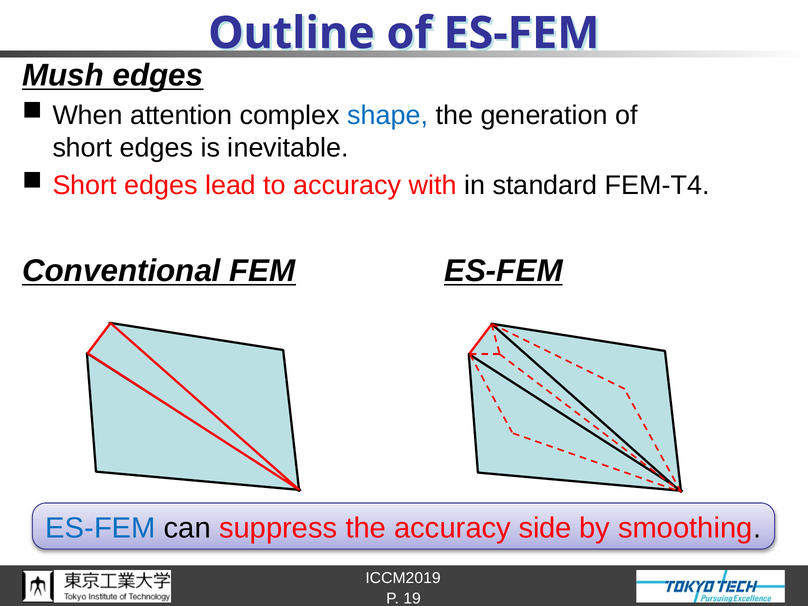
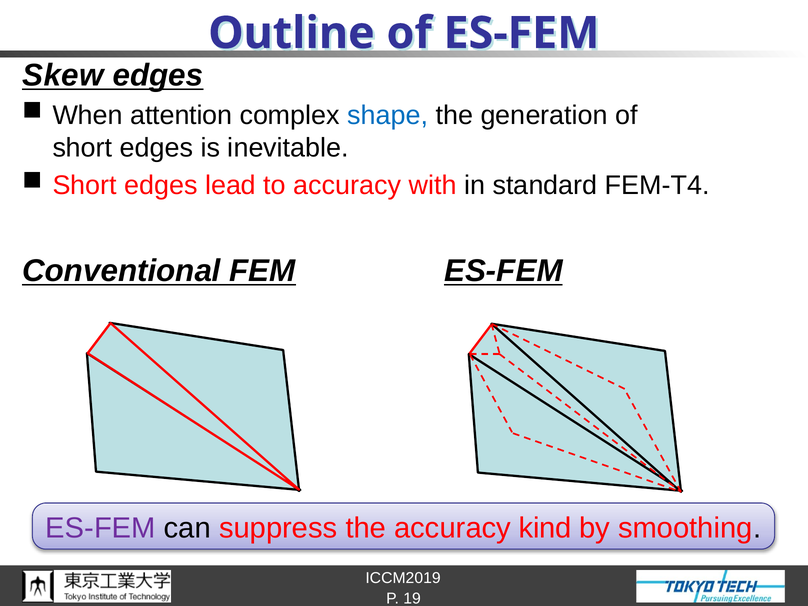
Mush: Mush -> Skew (63, 75)
ES-FEM colour: blue -> purple (101, 528)
side: side -> kind (545, 528)
